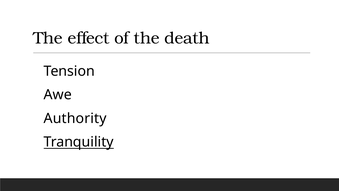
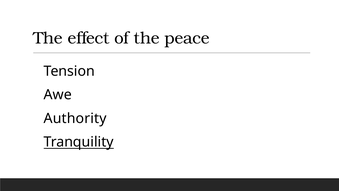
death: death -> peace (187, 38)
